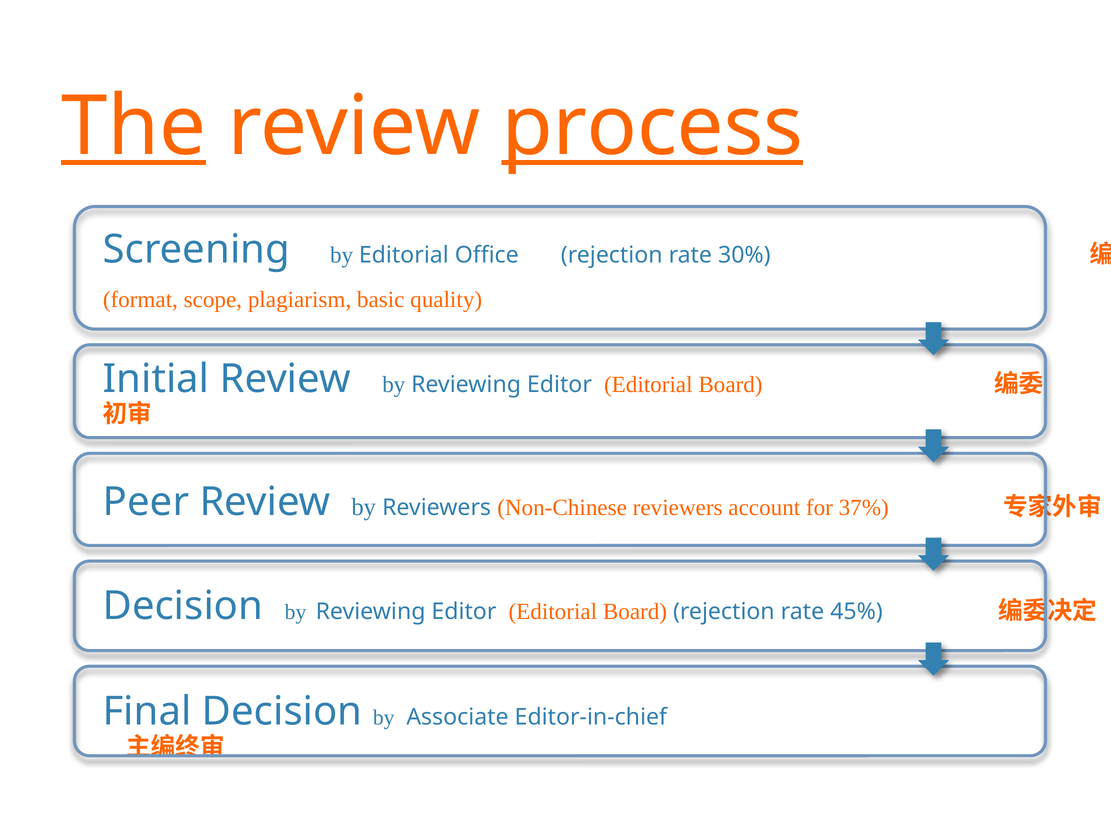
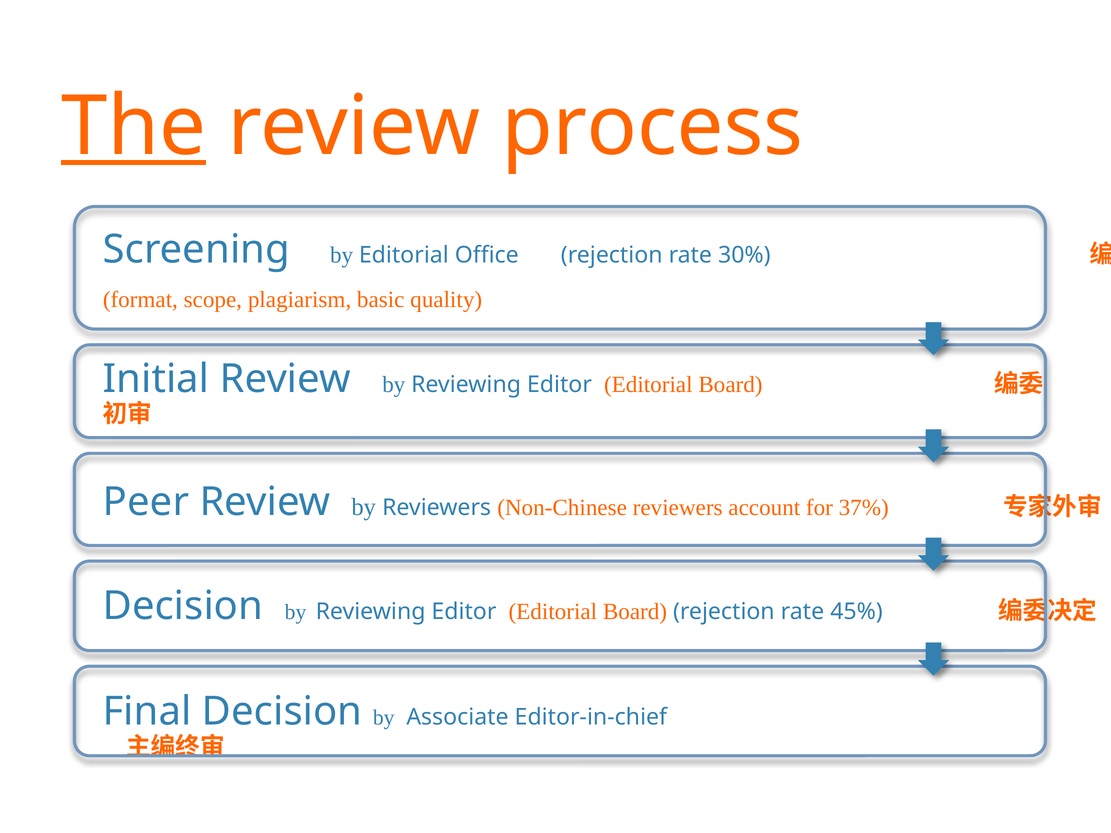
process underline: present -> none (652, 127)
